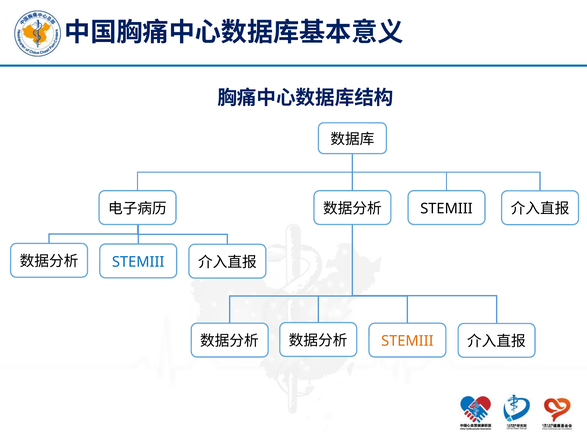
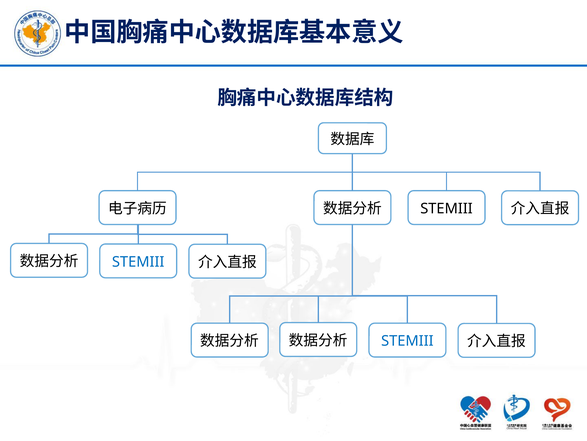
STEMIII colour: orange -> blue (407, 341)
